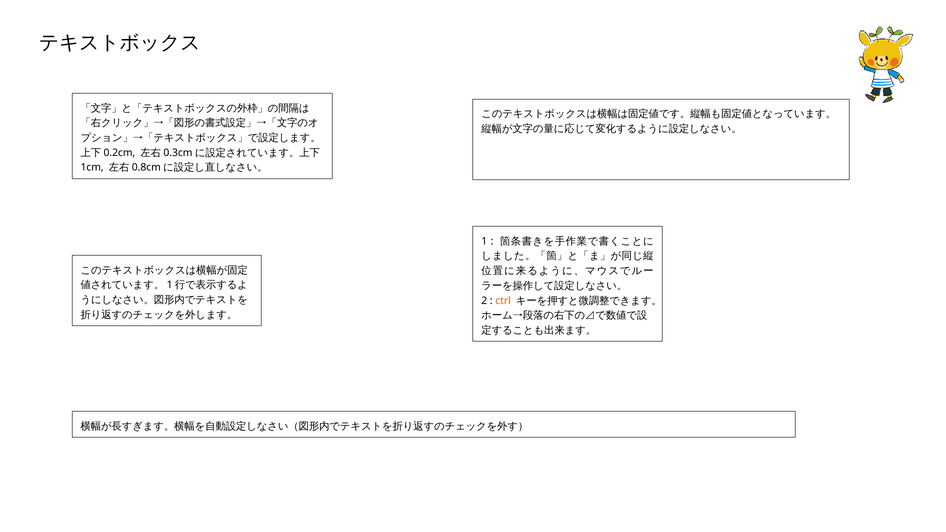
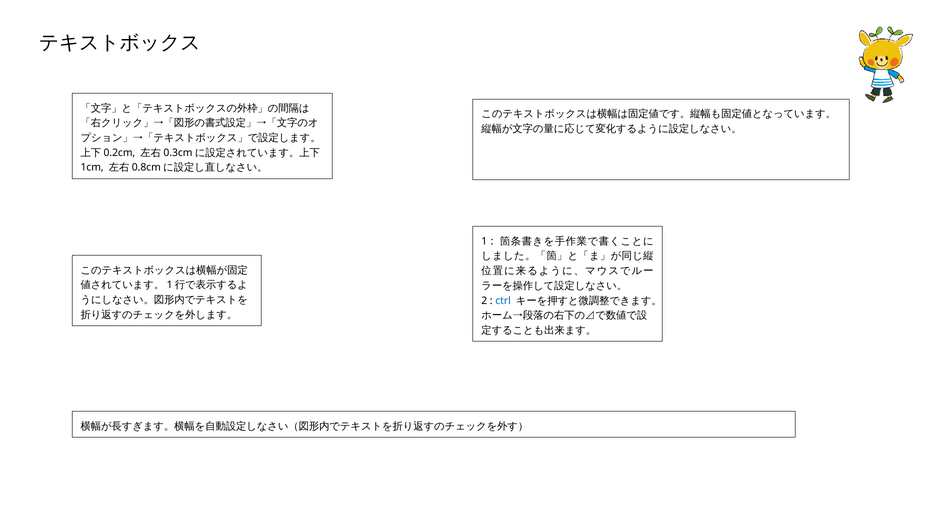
ctrl colour: orange -> blue (503, 301)
